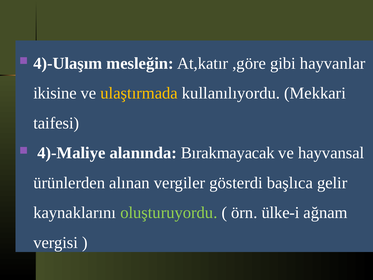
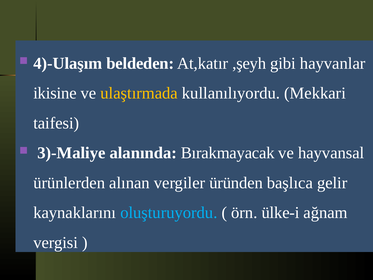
mesleğin: mesleğin -> beldeden (140, 63)
,göre: ,göre -> ,şeyh (249, 63)
4)-Maliye: 4)-Maliye -> 3)-Maliye (71, 153)
gösterdi: gösterdi -> üründen (236, 183)
oluşturuyordu colour: light green -> light blue (169, 213)
